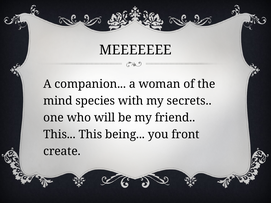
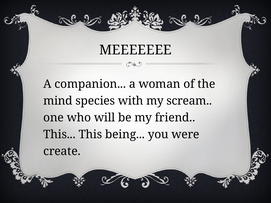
secrets: secrets -> scream (189, 101)
front: front -> were (185, 135)
